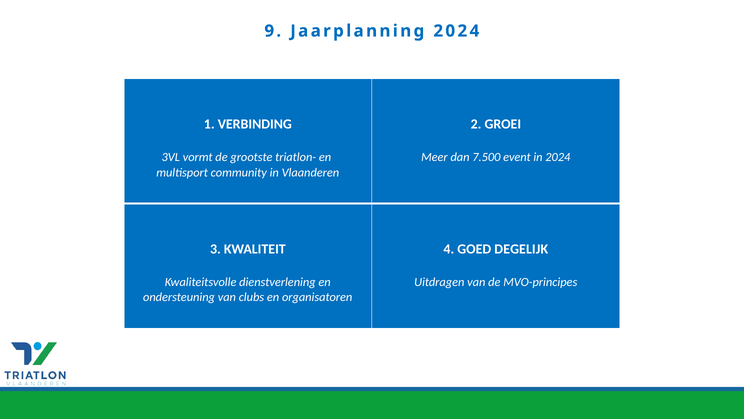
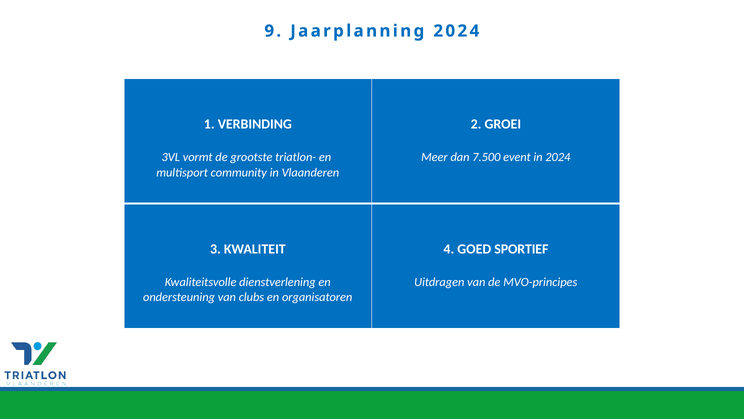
DEGELIJK: DEGELIJK -> SPORTIEF (521, 249)
